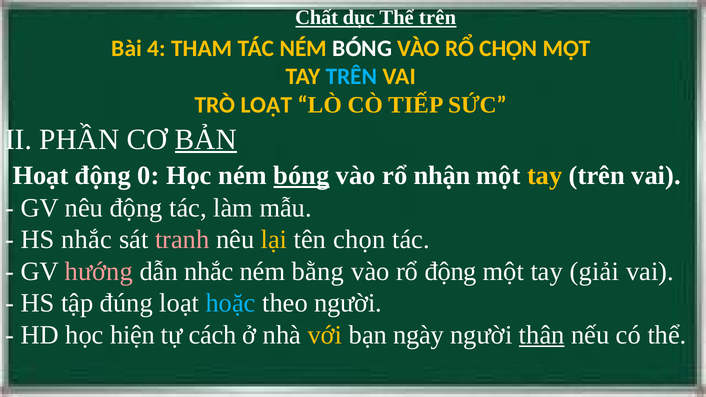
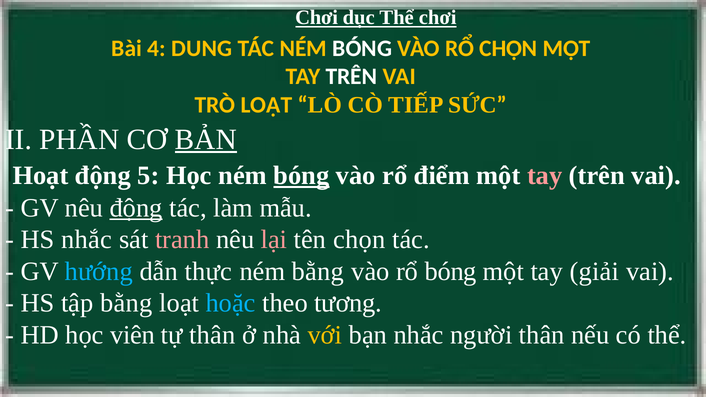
Chất: Chất -> Chơi (317, 18)
dục Thể trên: trên -> chơi (438, 18)
THAM: THAM -> DUNG (202, 48)
TRÊN colour: light blue -> white (351, 77)
0: 0 -> 5 (148, 176)
nhận: nhận -> điểm (442, 176)
tay colour: yellow -> pink (545, 176)
động underline: none -> present (136, 208)
lại colour: yellow -> pink (274, 240)
hướng colour: pink -> light blue (99, 272)
dẫn nhắc: nhắc -> thực (208, 272)
rổ động: động -> bóng (451, 272)
tập đúng: đúng -> bằng (126, 303)
theo người: người -> tương (348, 303)
hiện: hiện -> viên (132, 335)
tự cách: cách -> thân (212, 335)
bạn ngày: ngày -> nhắc (419, 335)
thân underline: present -> none (542, 335)
